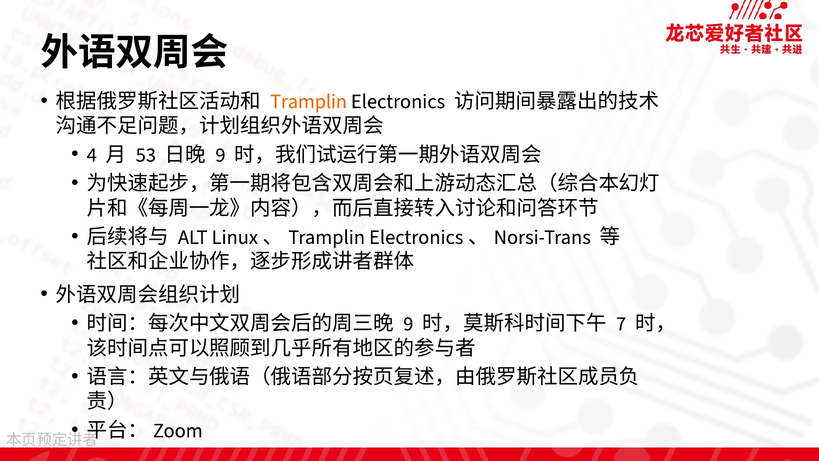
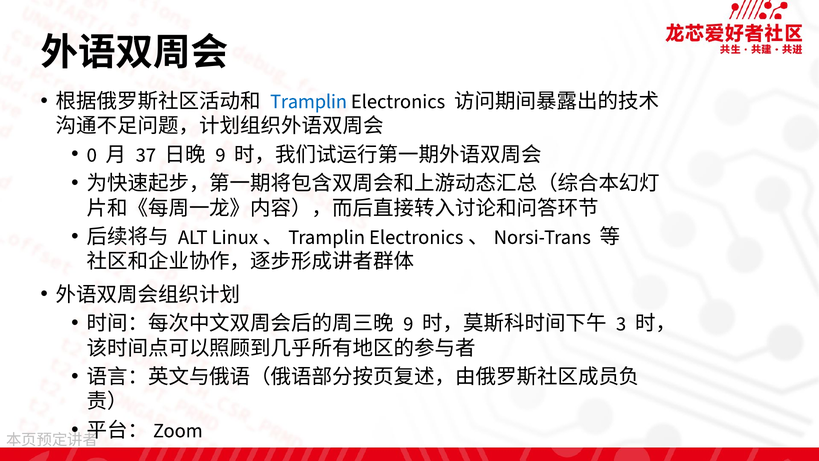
Tramplin colour: orange -> blue (309, 101)
4: 4 -> 0 (92, 155)
53: 53 -> 37 (146, 155)
7: 7 -> 3 (621, 323)
